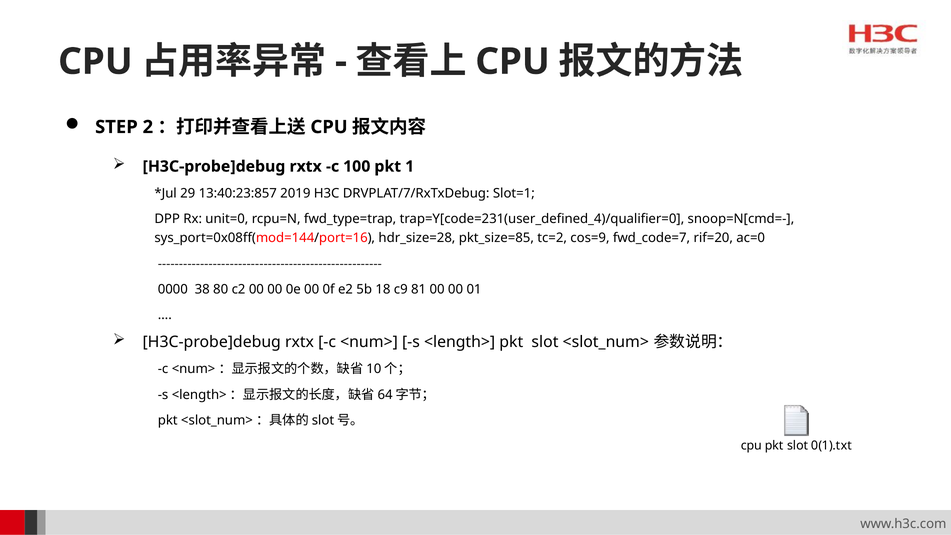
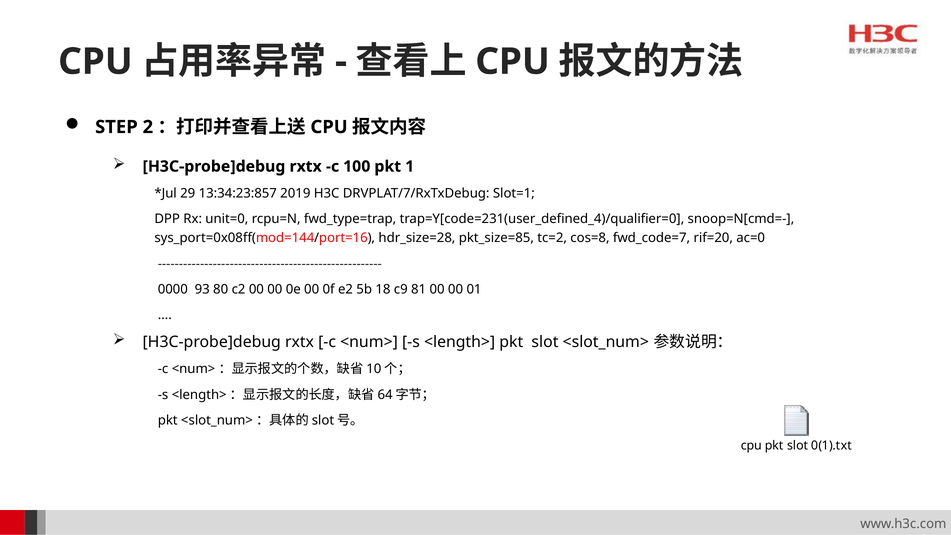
13:40:23:857: 13:40:23:857 -> 13:34:23:857 (238, 193)
cos=9: cos=9 -> cos=8 (590, 238)
38: 38 -> 93 (202, 289)
